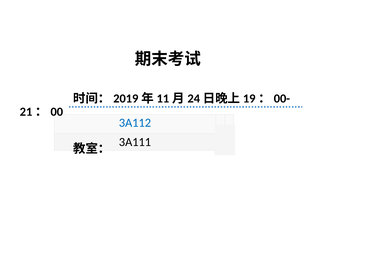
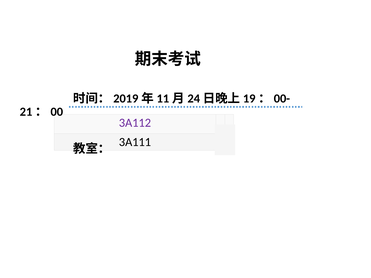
3A112 colour: blue -> purple (135, 123)
